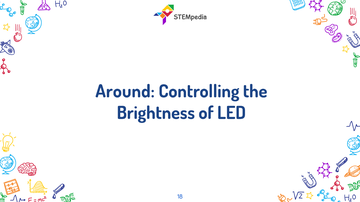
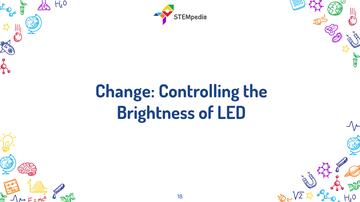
Around: Around -> Change (125, 92)
